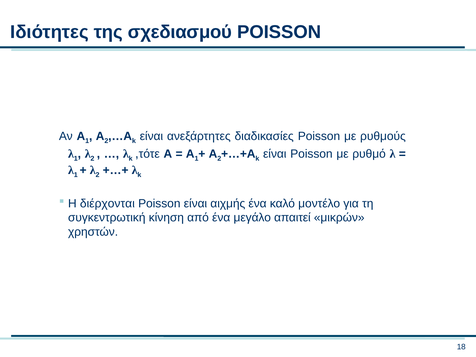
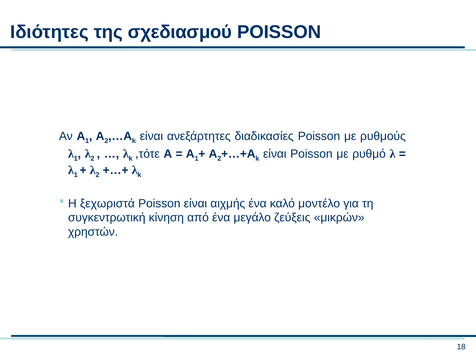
διέρχονται: διέρχονται -> ξεχωριστά (107, 203)
απαιτεί: απαιτεί -> ζεύξεις (292, 218)
